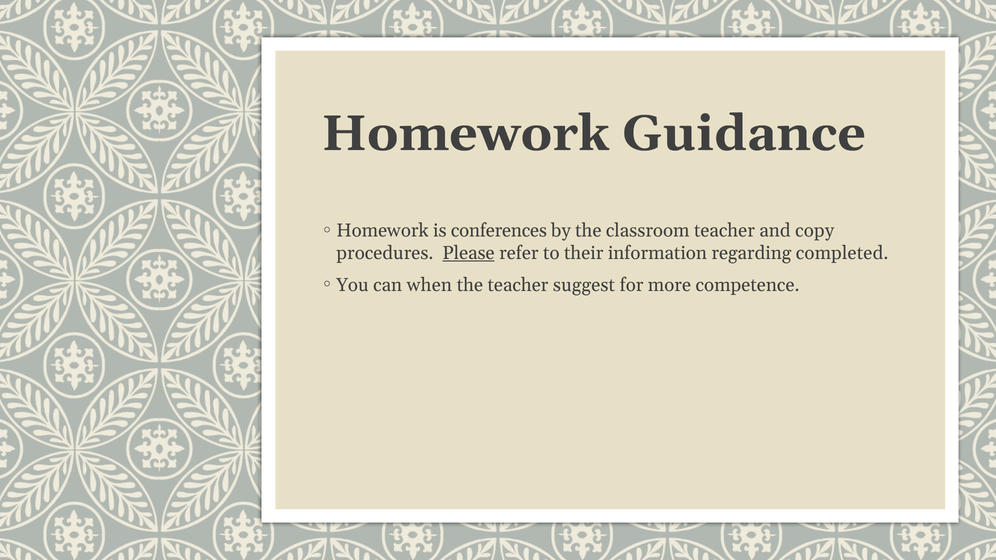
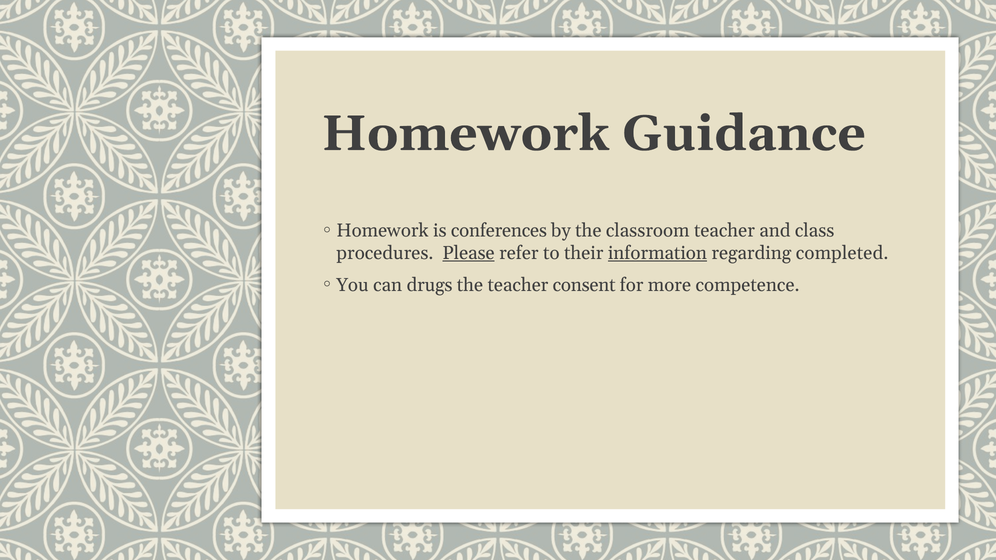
copy: copy -> class (815, 231)
information underline: none -> present (657, 253)
when: when -> drugs (430, 285)
suggest: suggest -> consent (584, 285)
